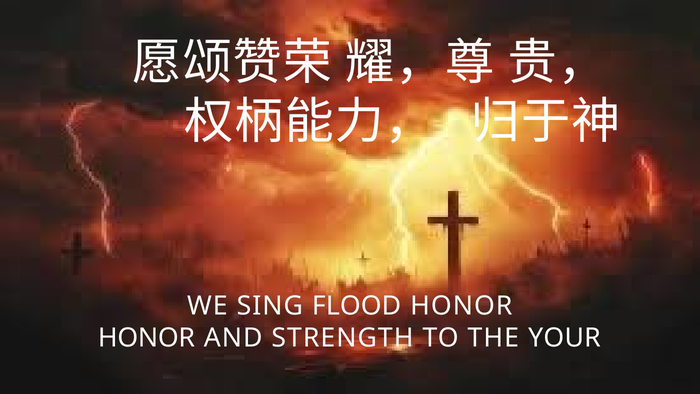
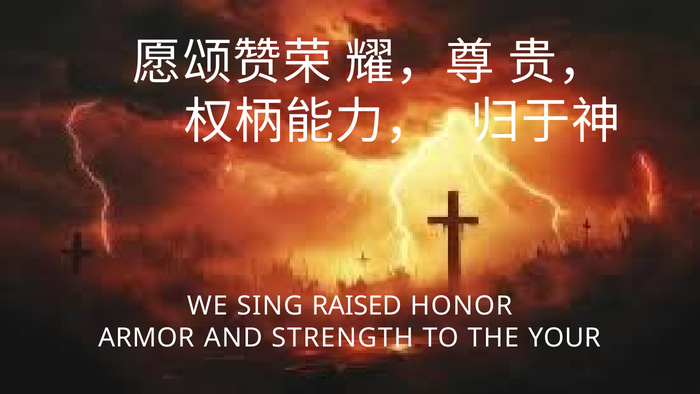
FLOOD: FLOOD -> RAISED (357, 306)
HONOR: HONOR -> ARMOR (146, 338)
